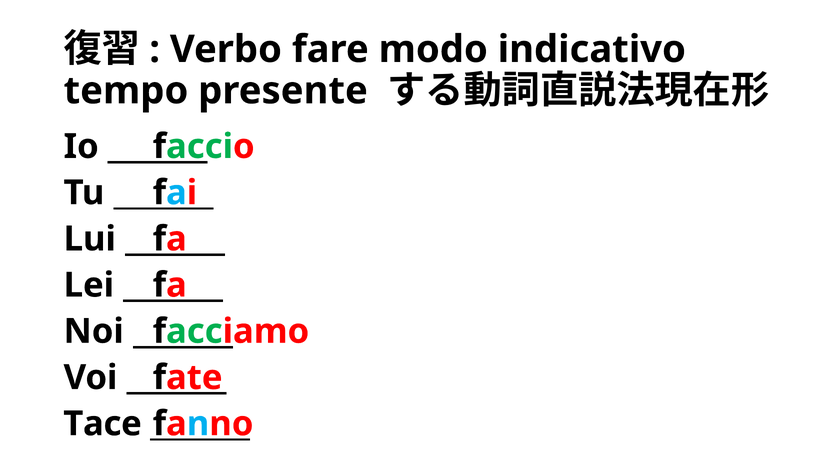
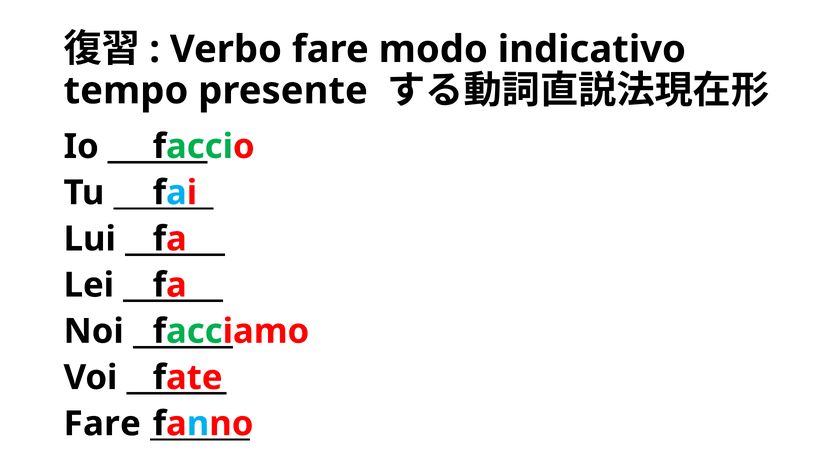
Tace: Tace -> Fare (102, 424)
